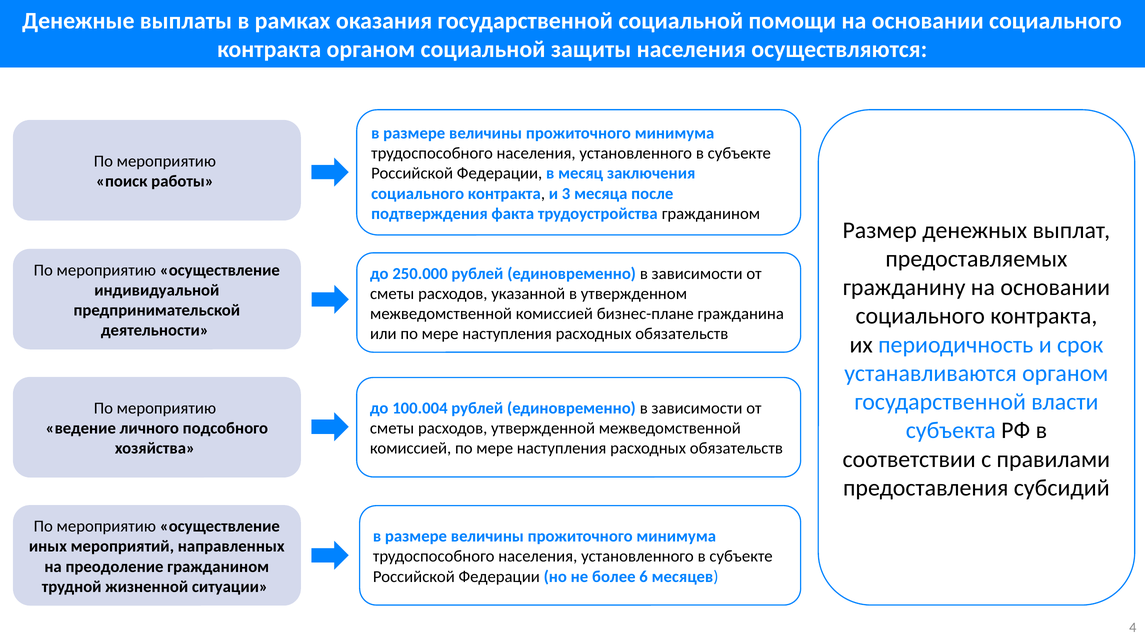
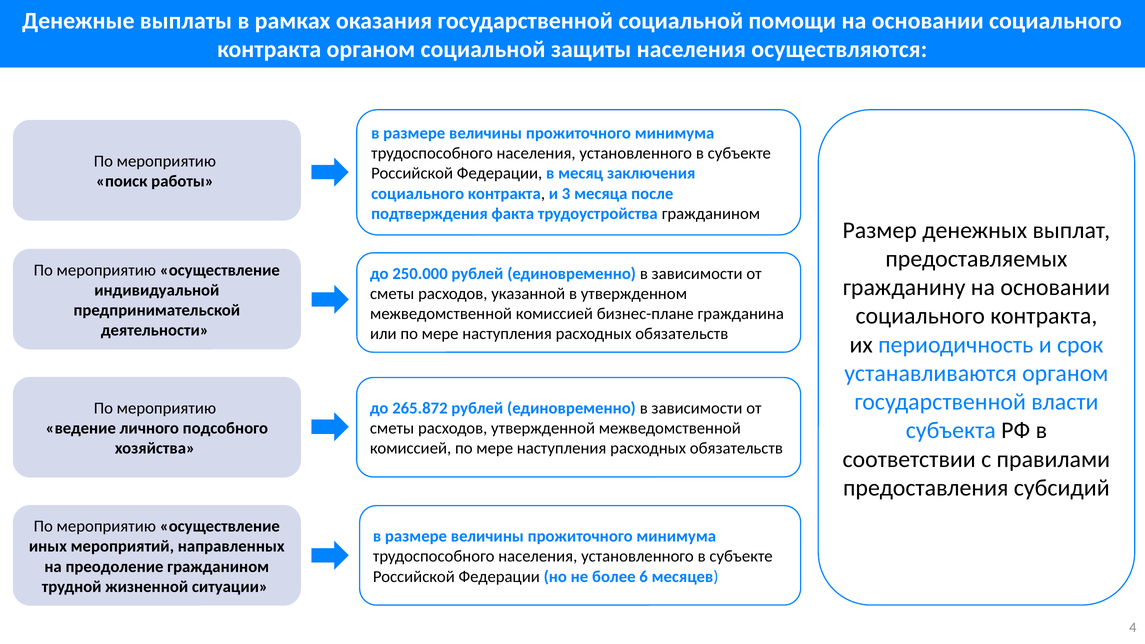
100.004: 100.004 -> 265.872 (420, 408)
